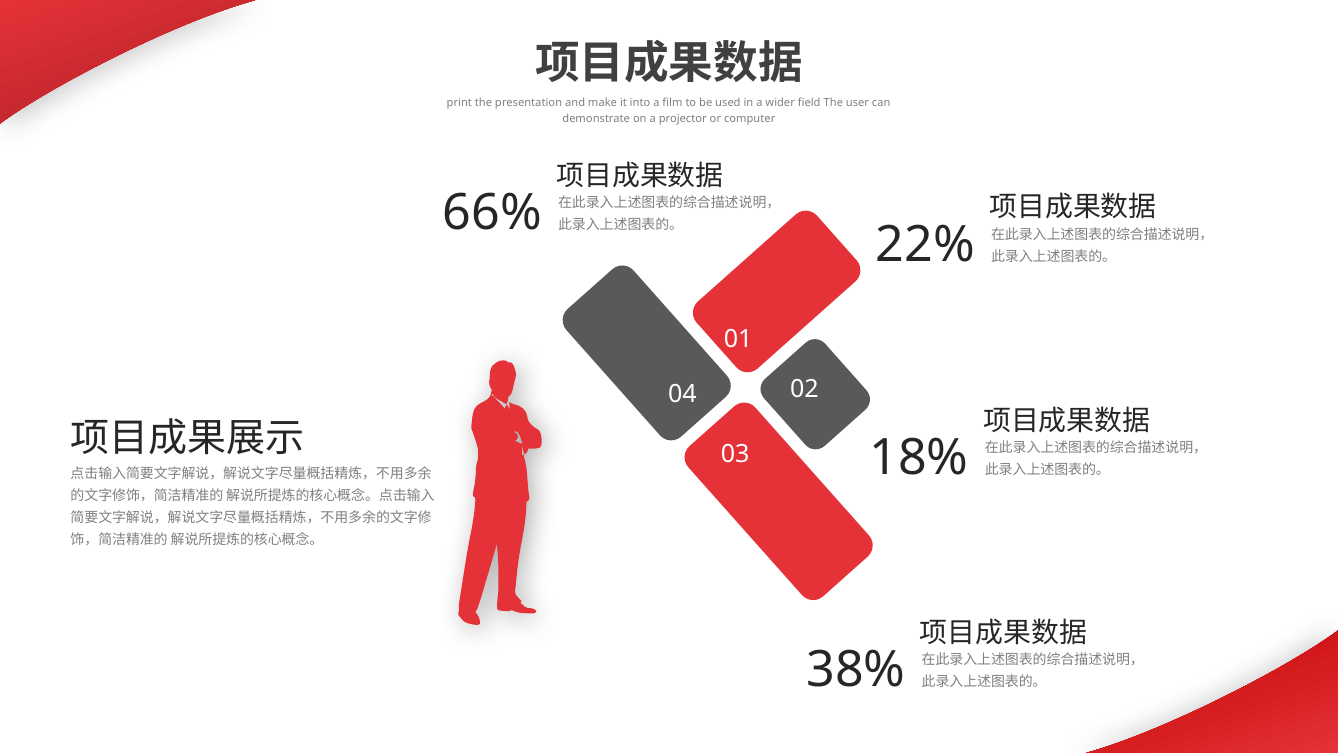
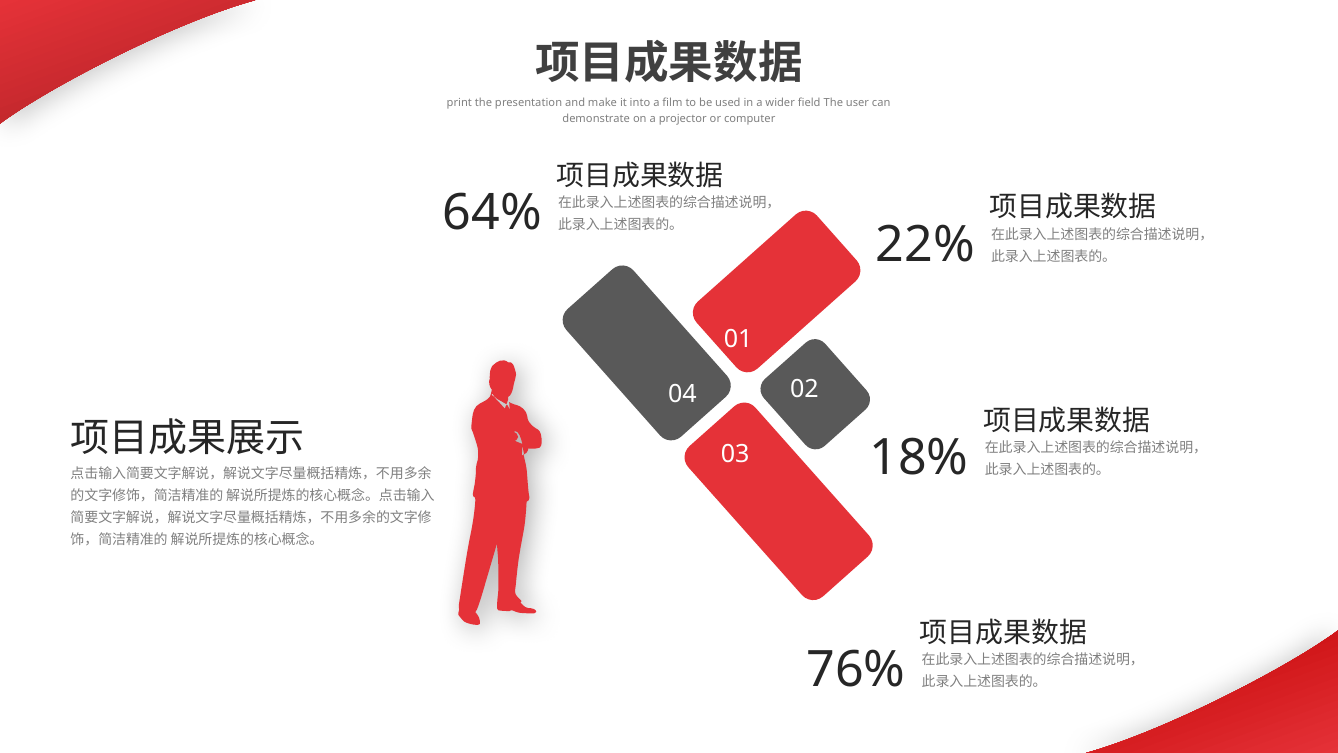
66%: 66% -> 64% (492, 213)
38%: 38% -> 76% (856, 670)
